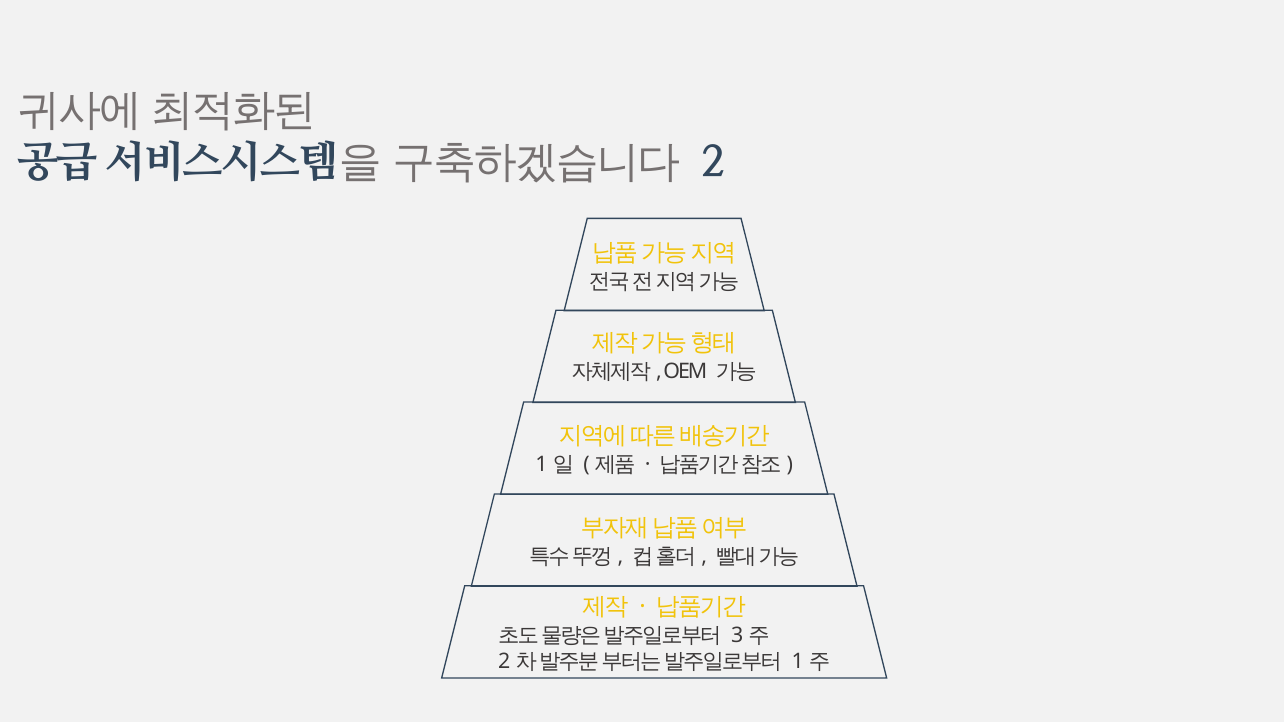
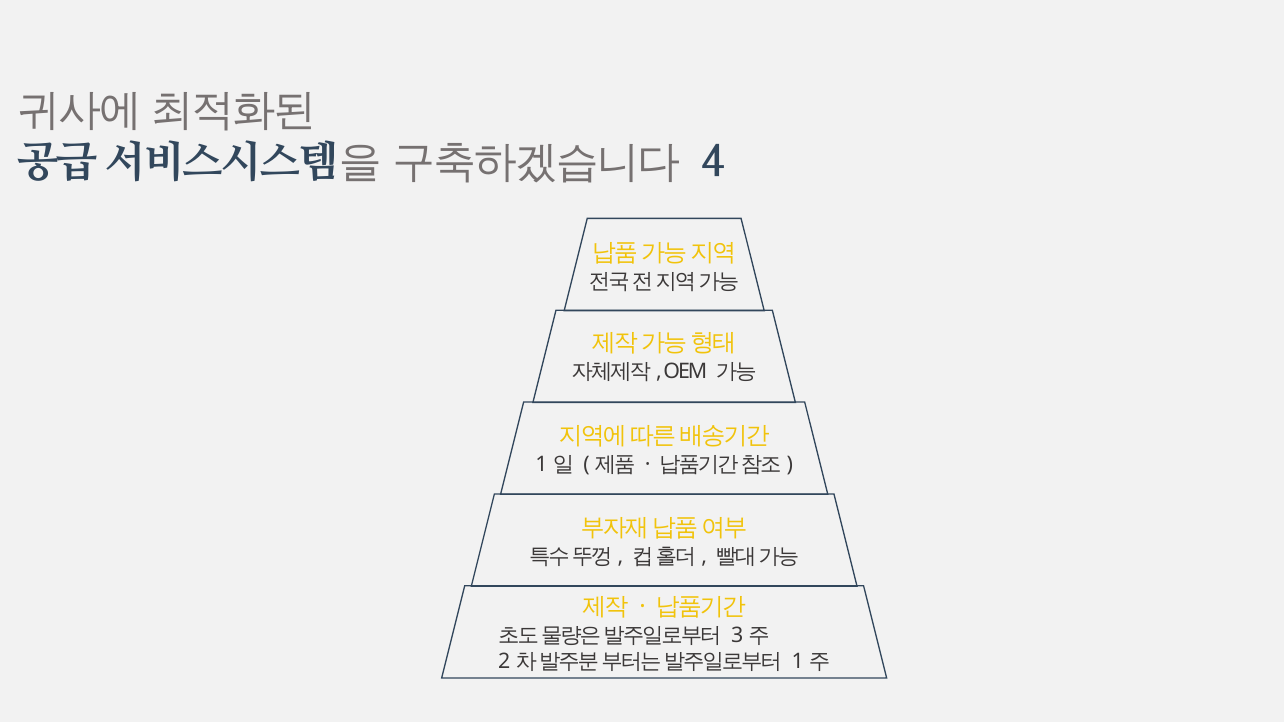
2: 2 -> 4 (713, 162)
